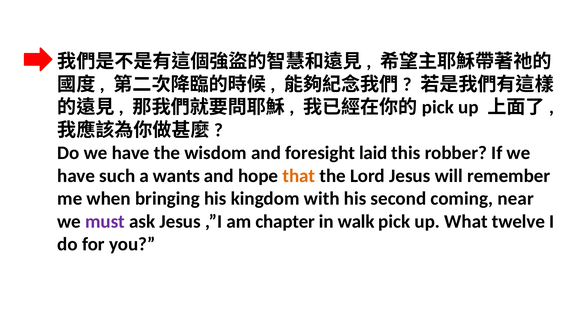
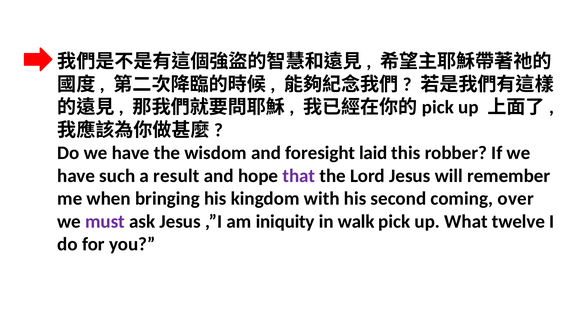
wants: wants -> result (176, 176)
that colour: orange -> purple (299, 176)
near: near -> over (516, 199)
chapter: chapter -> iniquity (285, 222)
